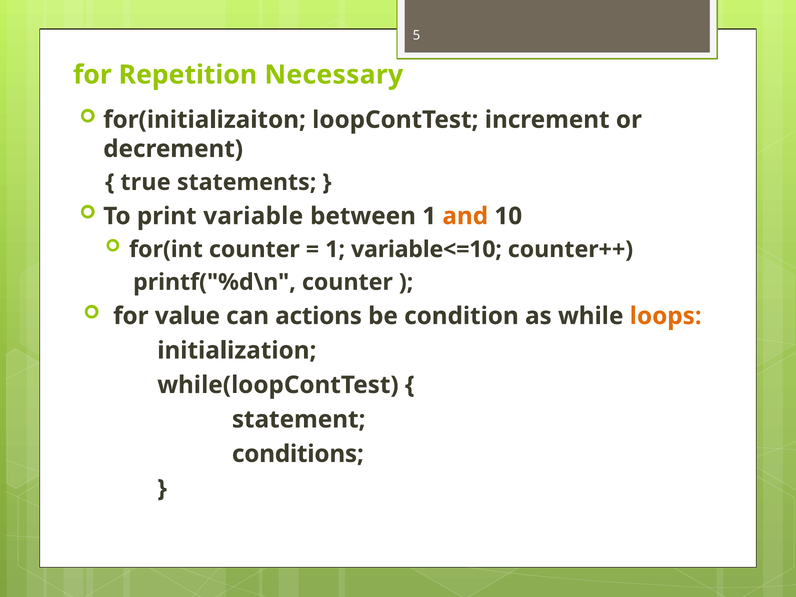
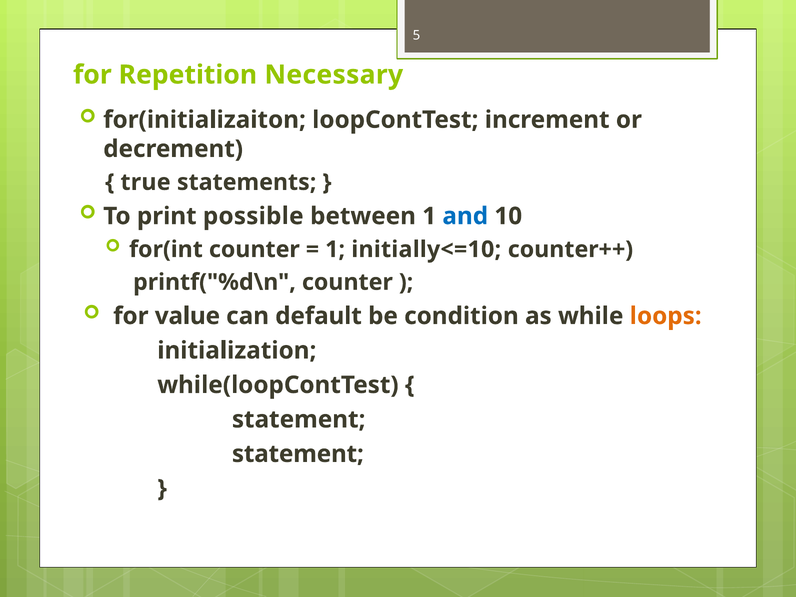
variable: variable -> possible (253, 216)
and colour: orange -> blue (465, 216)
variable<=10: variable<=10 -> initially<=10 (426, 249)
actions: actions -> default (319, 316)
conditions: conditions -> statement (298, 454)
